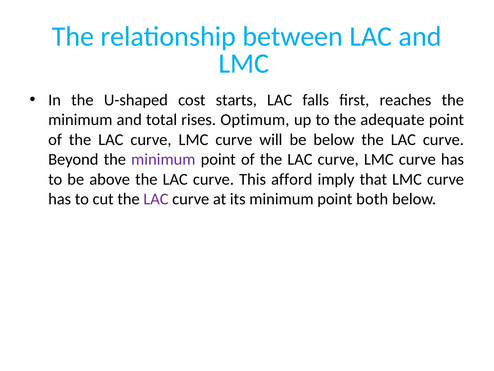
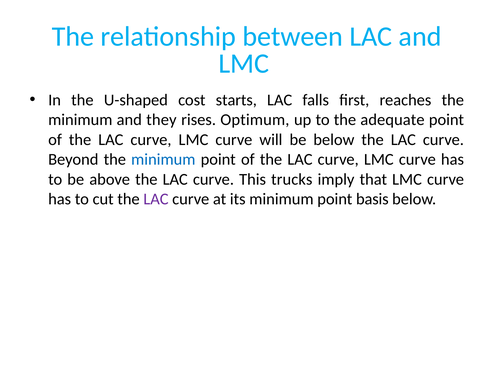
total: total -> they (161, 120)
minimum colour: purple -> blue (163, 159)
afford: afford -> trucks (292, 179)
both: both -> basis (372, 199)
